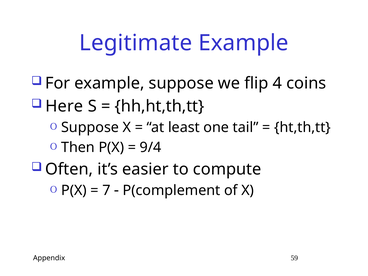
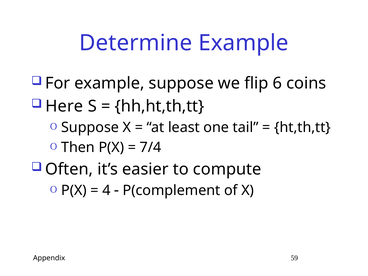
Legitimate: Legitimate -> Determine (136, 43)
4: 4 -> 6 (277, 83)
9/4: 9/4 -> 7/4 (151, 147)
7: 7 -> 4 (106, 190)
